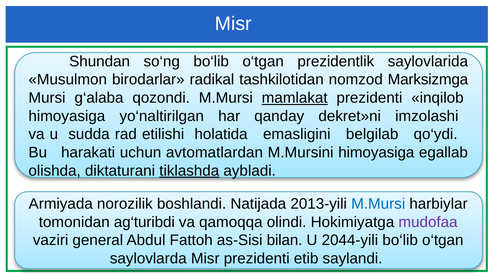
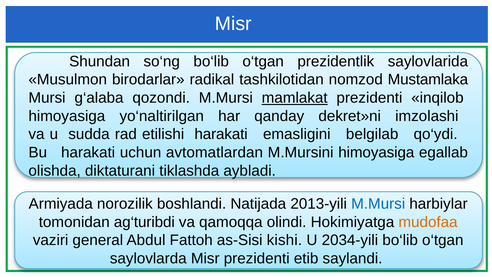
Marksizmga: Marksizmga -> Mustamlaka (428, 80)
etilishi holatida: holatida -> harakati (221, 134)
tiklashda underline: present -> none (189, 171)
mudofaa colour: purple -> orange (428, 222)
bilan: bilan -> kishi (284, 240)
2044-yili: 2044-yili -> 2034-yili (350, 240)
